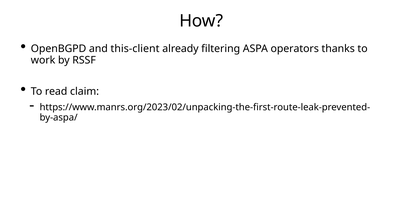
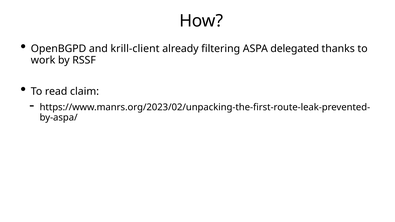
this-client: this-client -> krill-client (135, 49)
operators: operators -> delegated (295, 49)
